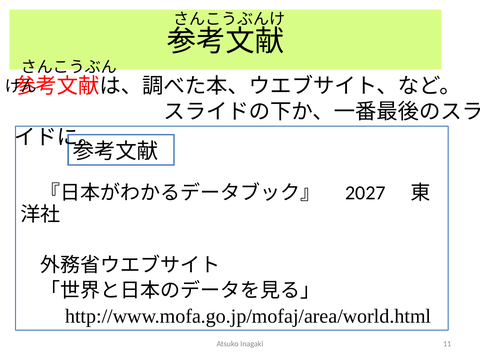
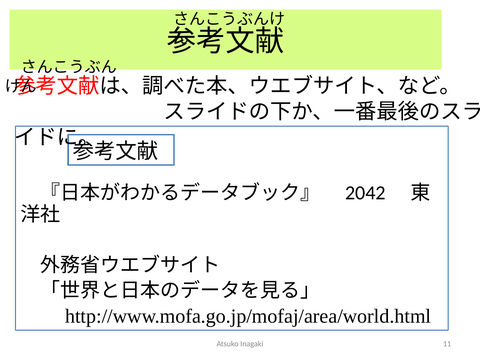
2027: 2027 -> 2042 (365, 193)
